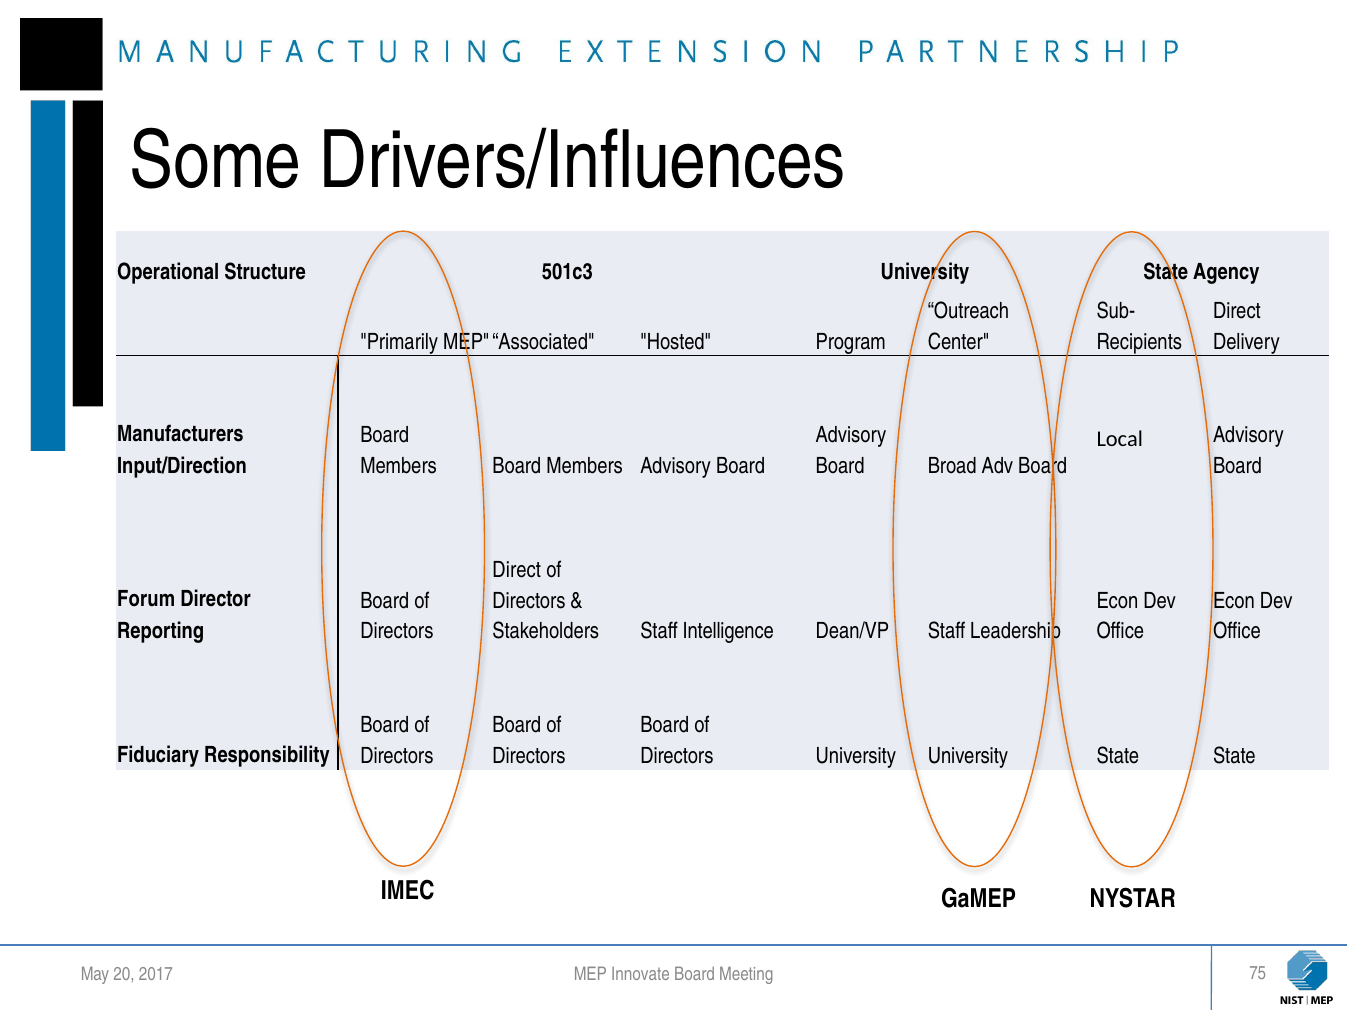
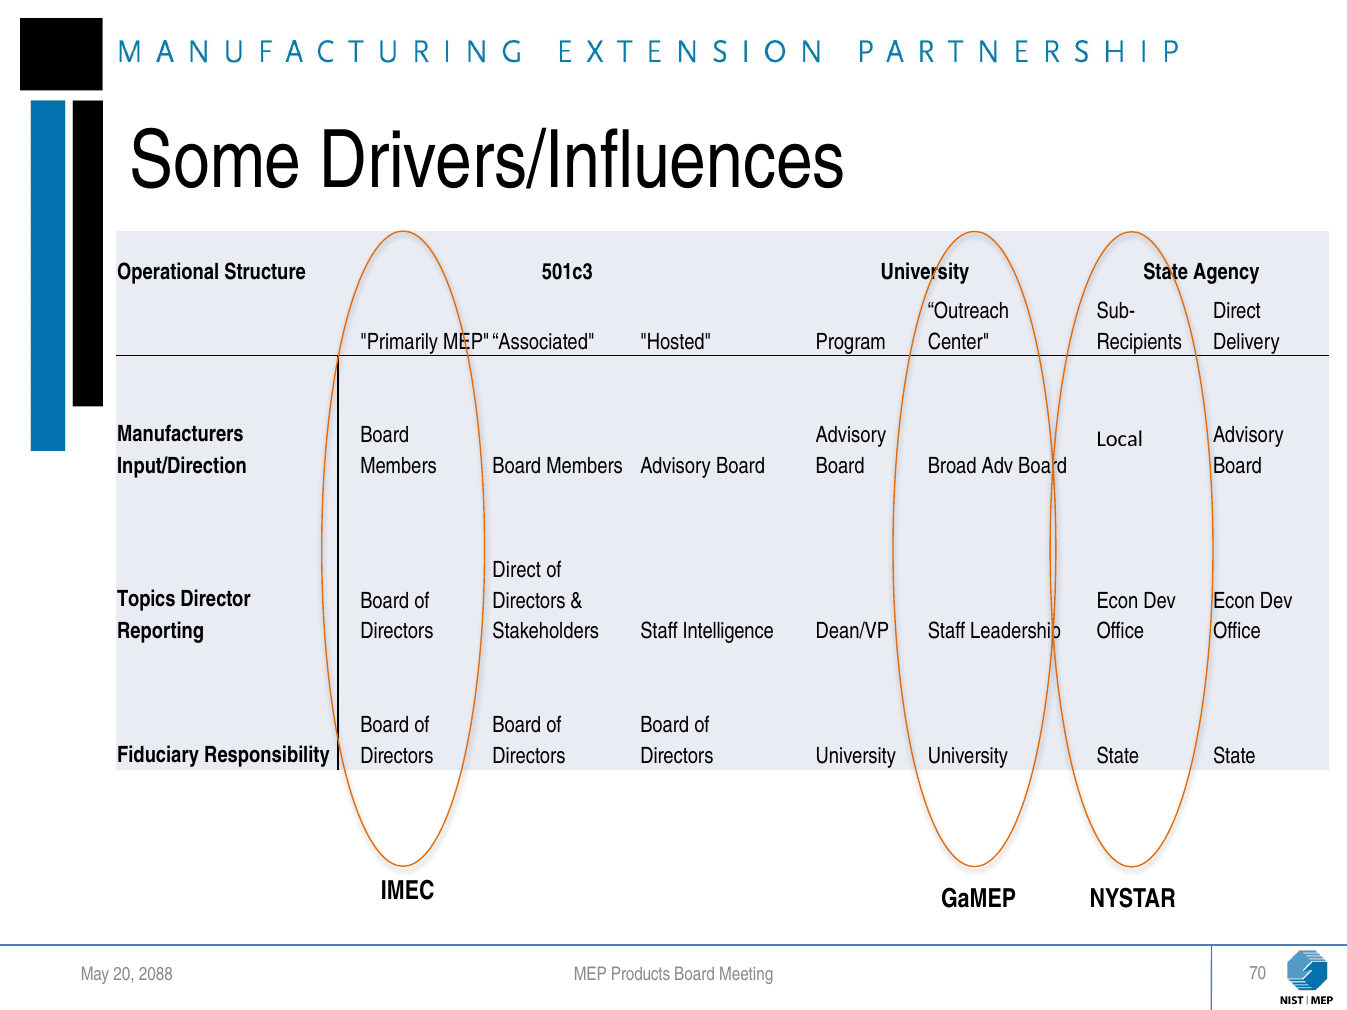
Forum: Forum -> Topics (146, 599)
2017: 2017 -> 2088 (156, 975)
Innovate: Innovate -> Products (641, 975)
75: 75 -> 70 (1258, 974)
